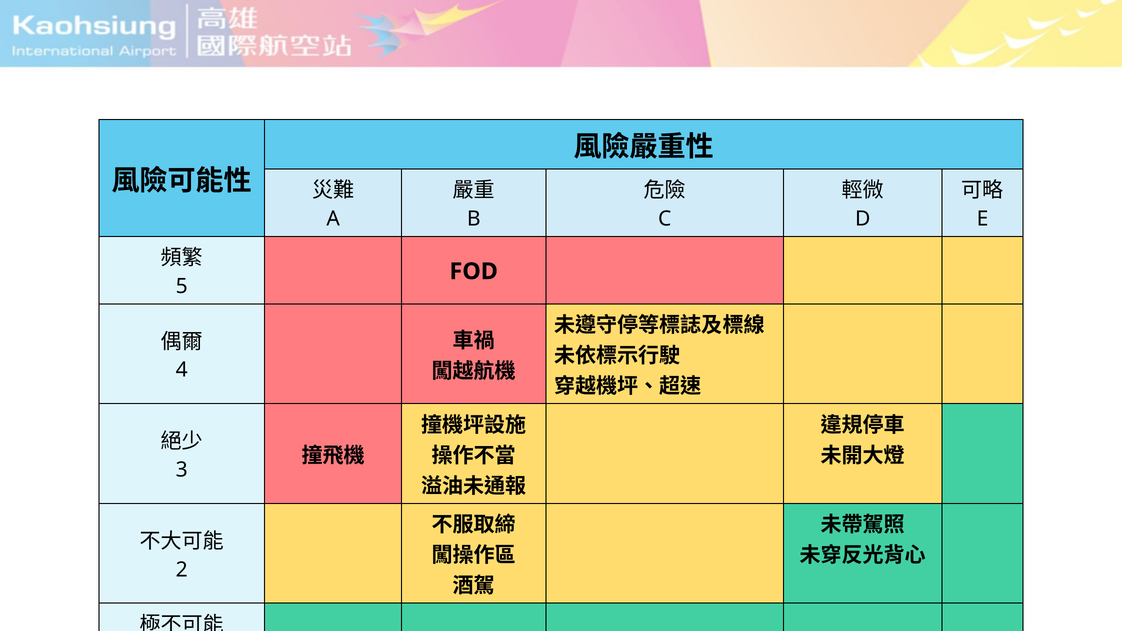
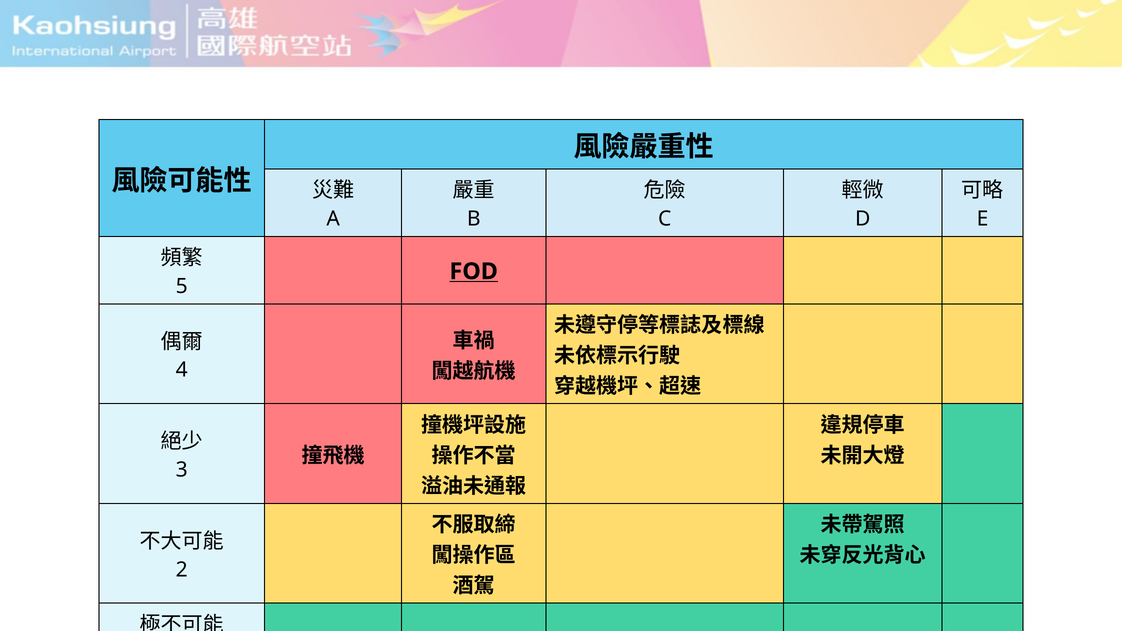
FOD underline: none -> present (474, 271)
